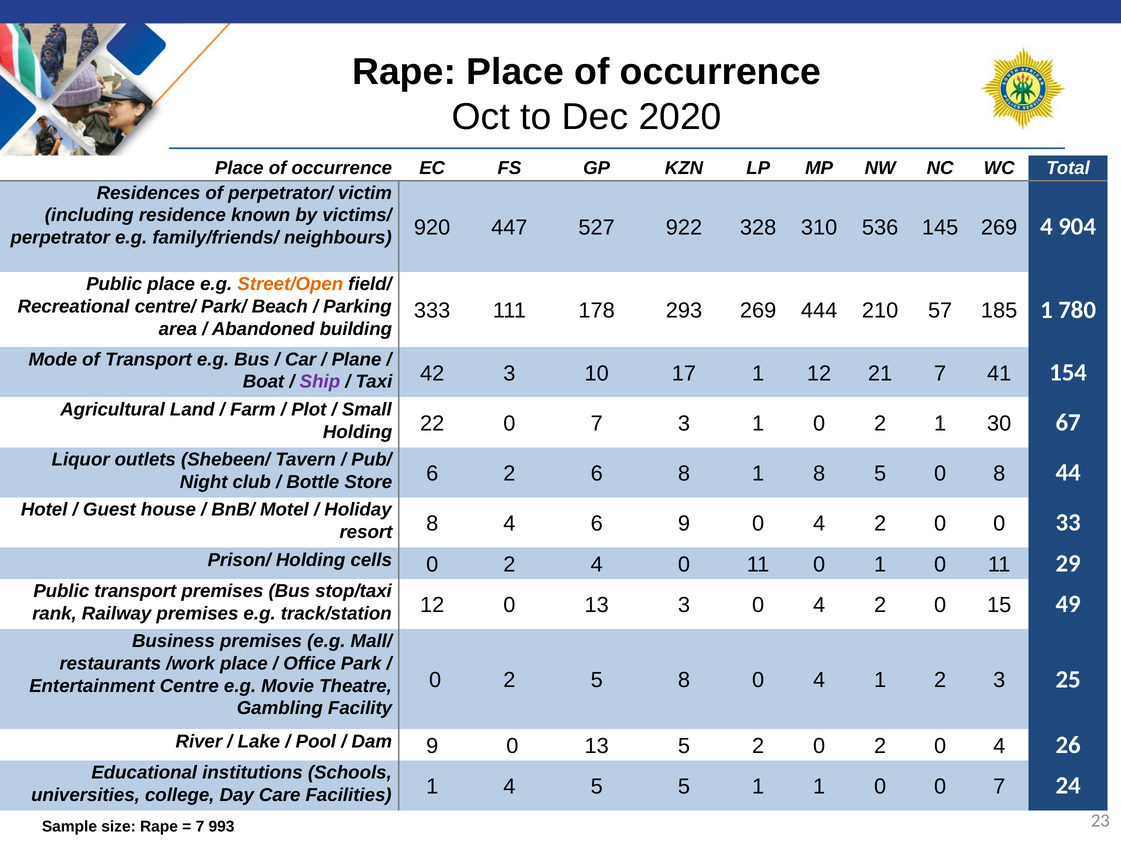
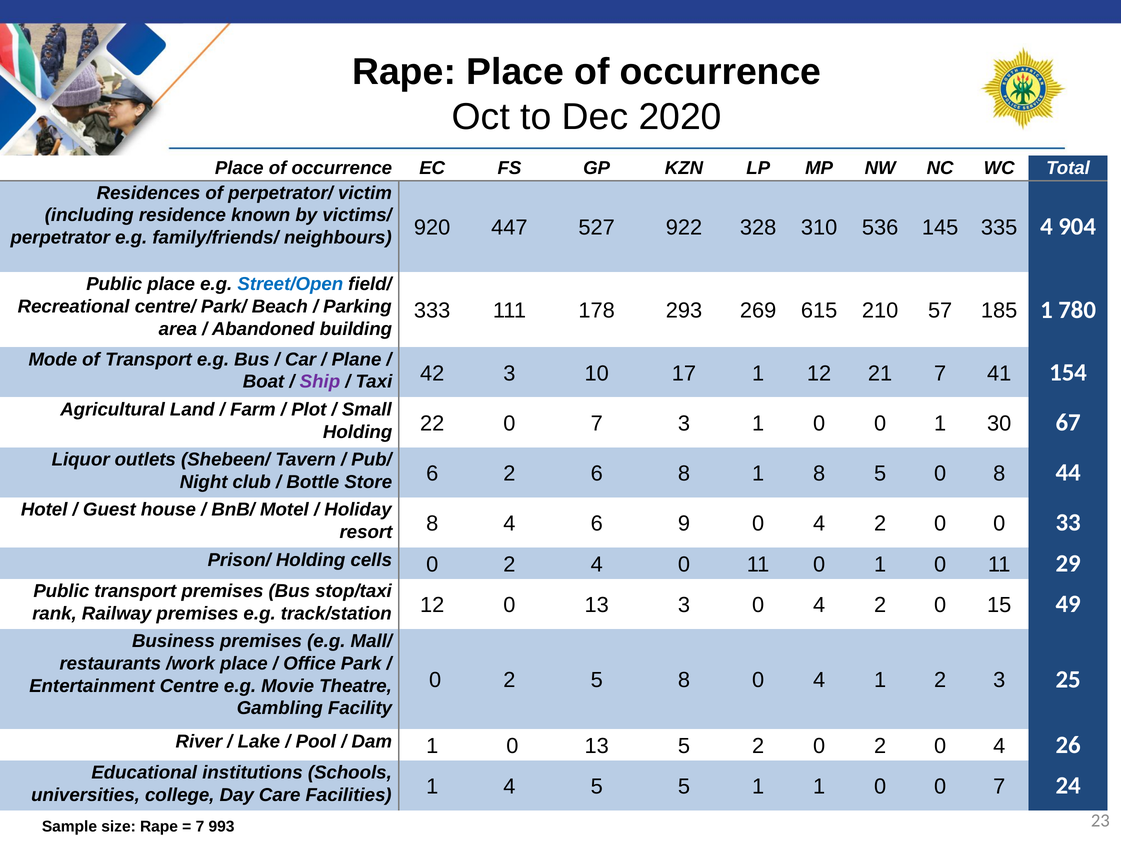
145 269: 269 -> 335 (999, 227)
Street/Open colour: orange -> blue (290, 284)
444: 444 -> 615 (819, 311)
3 1 0 2: 2 -> 0 (880, 423)
Dam 9: 9 -> 1 (432, 746)
